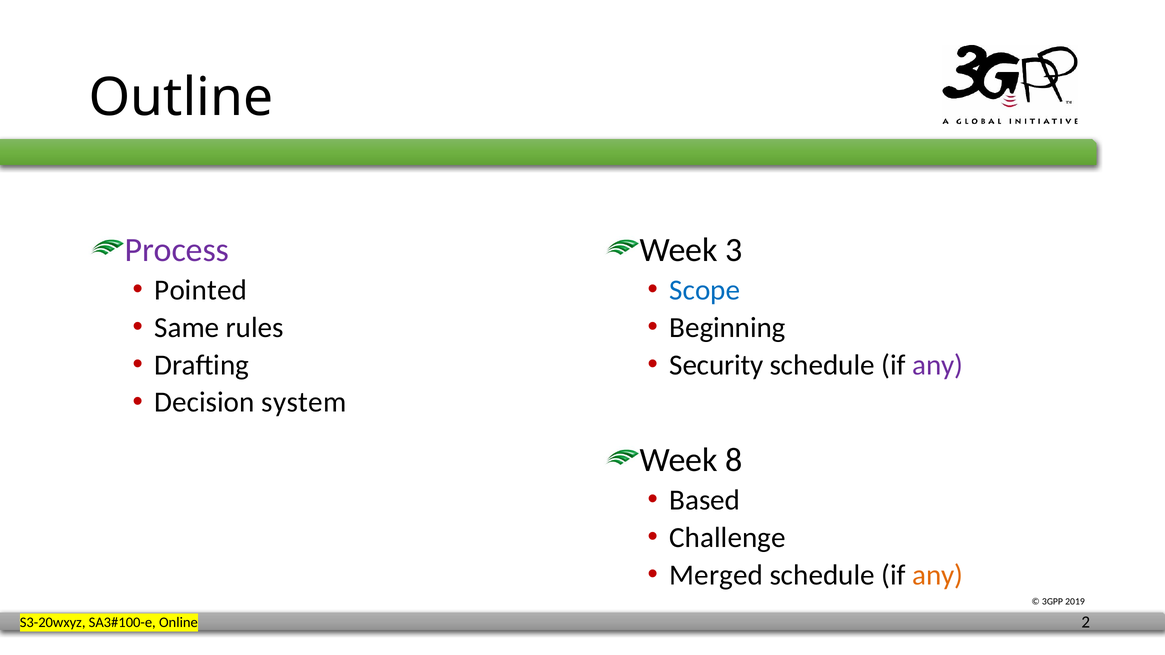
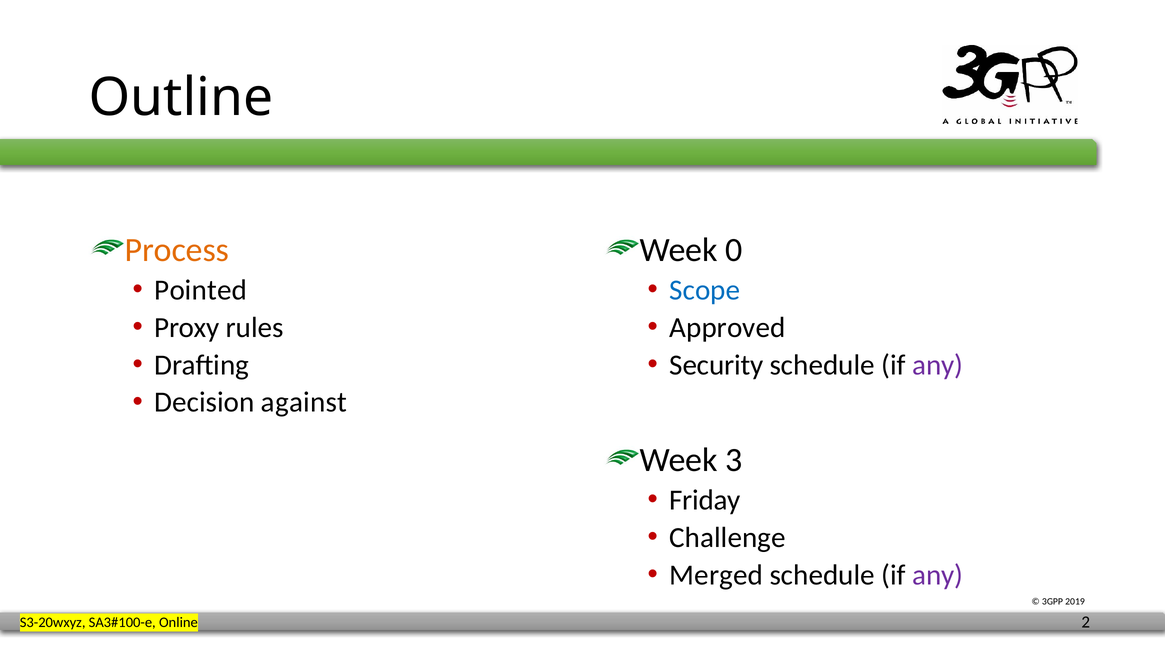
Process colour: purple -> orange (177, 250)
3: 3 -> 0 (734, 250)
Same: Same -> Proxy (187, 328)
Beginning: Beginning -> Approved (727, 328)
system: system -> against (304, 403)
8: 8 -> 3 (734, 460)
Based: Based -> Friday (705, 500)
any colour: orange -> purple (938, 575)
